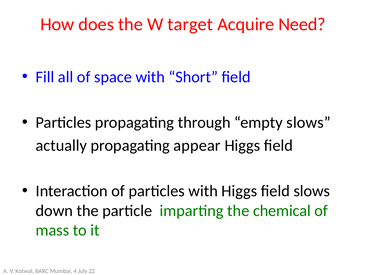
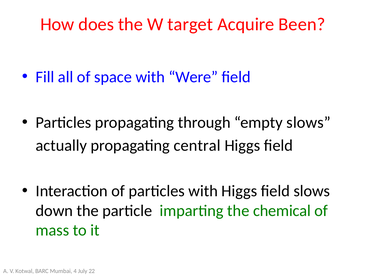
Need: Need -> Been (302, 24)
Short: Short -> Were (193, 77)
appear: appear -> central (197, 145)
